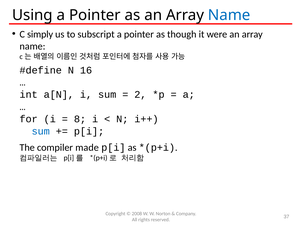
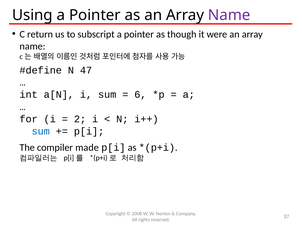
Name colour: blue -> purple (229, 15)
simply: simply -> return (40, 34)
16: 16 -> 47 (86, 70)
2: 2 -> 6 (140, 94)
8: 8 -> 2 (80, 119)
